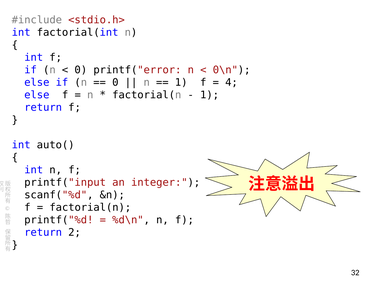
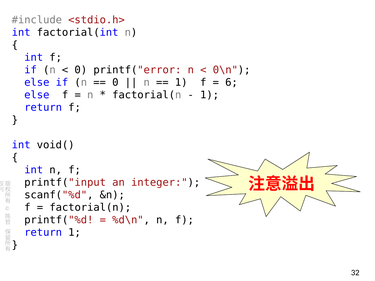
4: 4 -> 6 (231, 82)
auto(: auto( -> void( (56, 145)
return 2: 2 -> 1 (75, 233)
